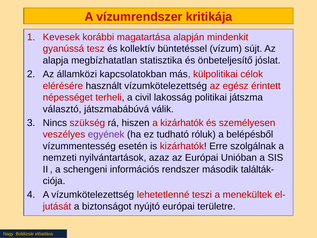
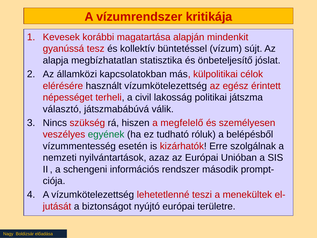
a kizárhatók: kizárhatók -> megfelelő (182, 123)
egyének colour: purple -> green (106, 134)
találták-: találták- -> prompt- (257, 169)
